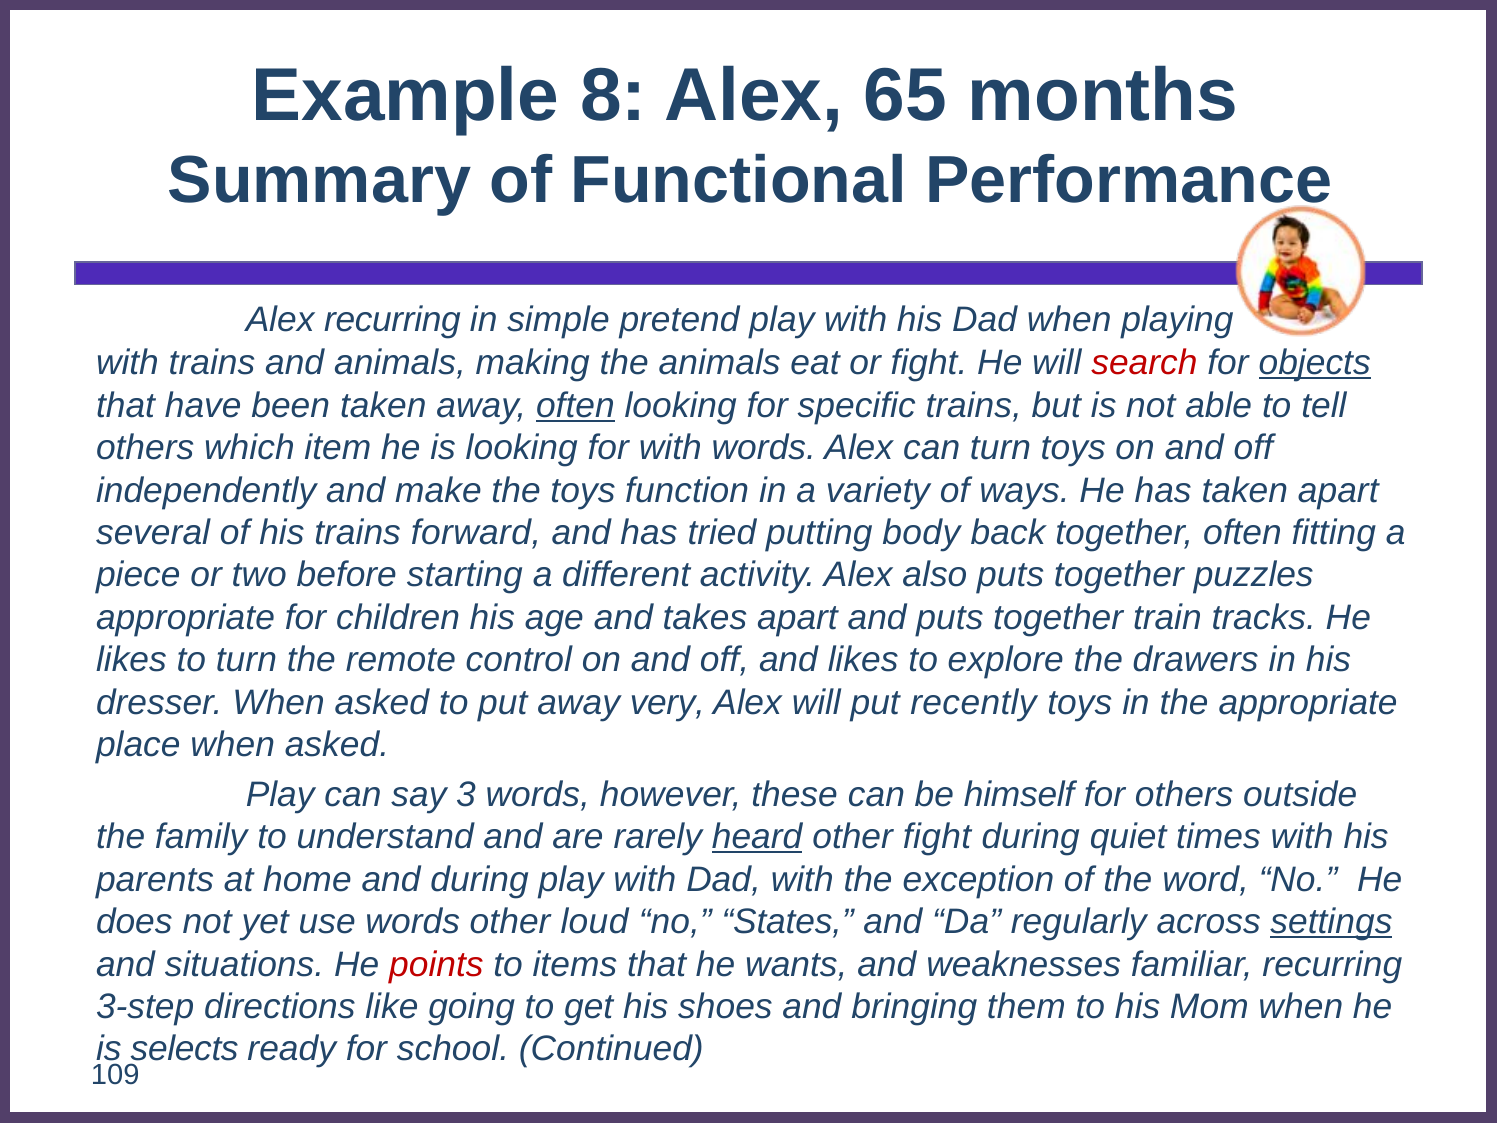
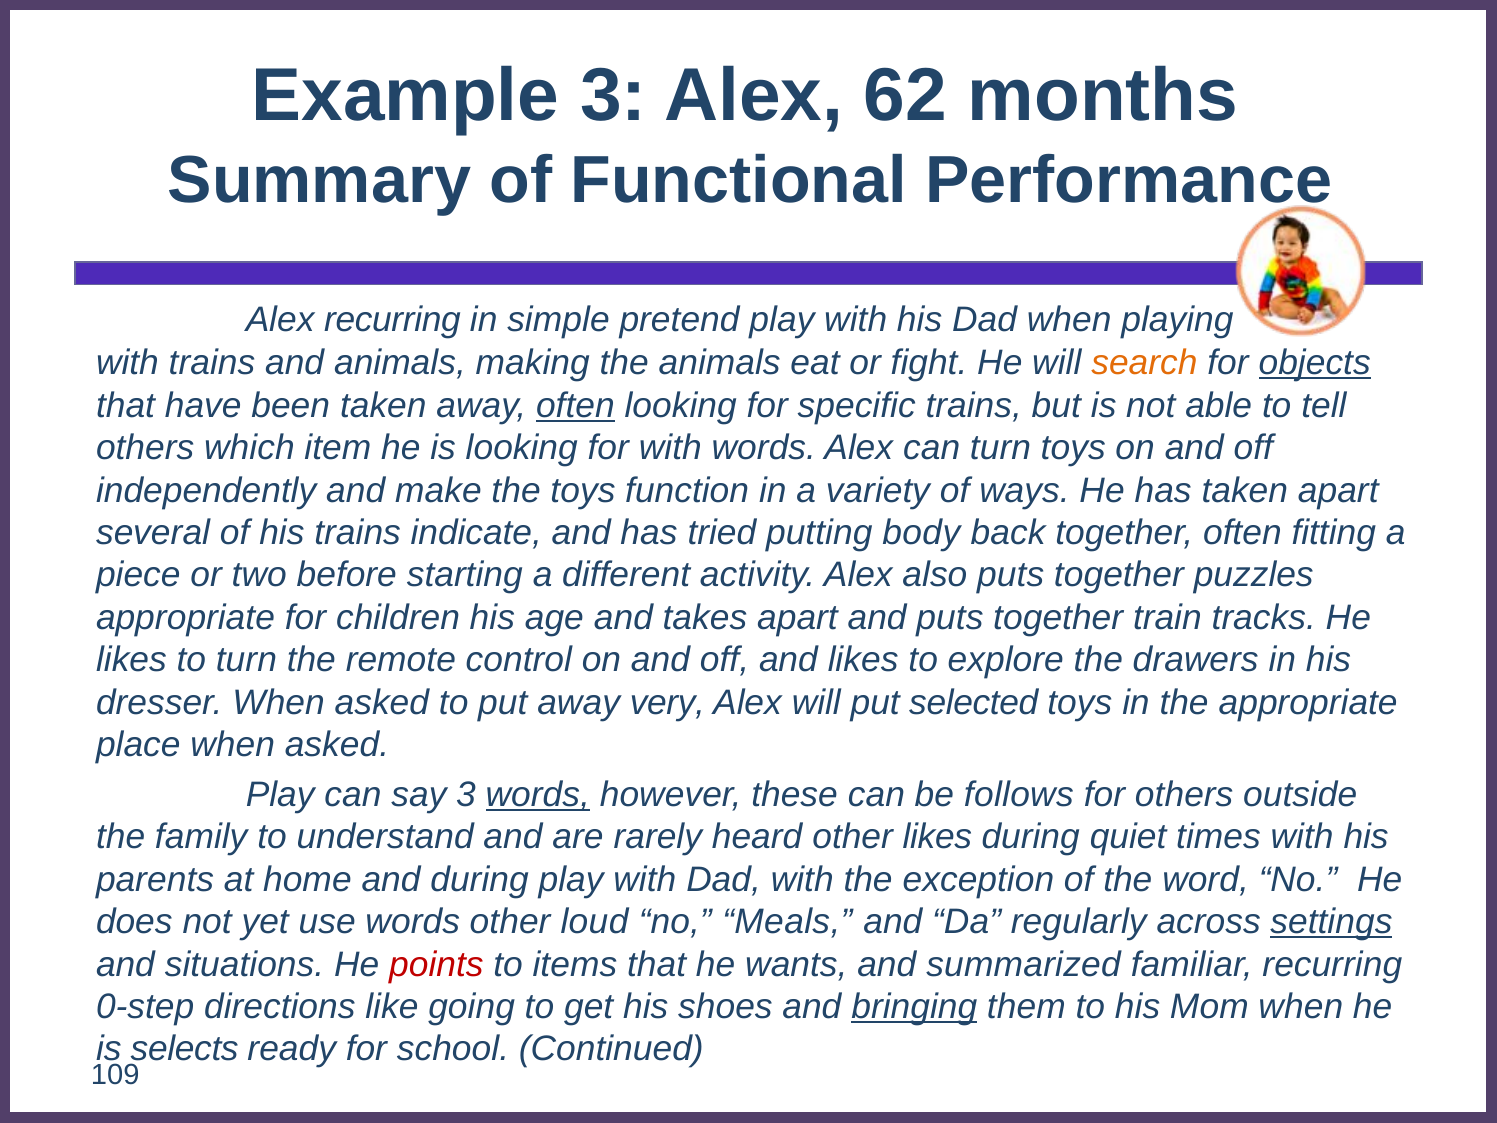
Example 8: 8 -> 3 (613, 96)
65: 65 -> 62 (906, 96)
search colour: red -> orange (1144, 363)
forward: forward -> indicate (476, 533)
recently: recently -> selected (974, 702)
words underline: none -> present (538, 794)
himself: himself -> follows (1019, 794)
heard underline: present -> none (757, 837)
other fight: fight -> likes (937, 837)
States: States -> Meals (787, 922)
weaknesses: weaknesses -> summarized (1024, 964)
3-step: 3-step -> 0-step (145, 1007)
bringing underline: none -> present (914, 1007)
